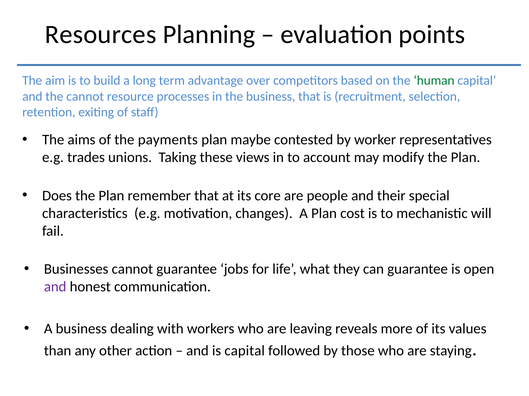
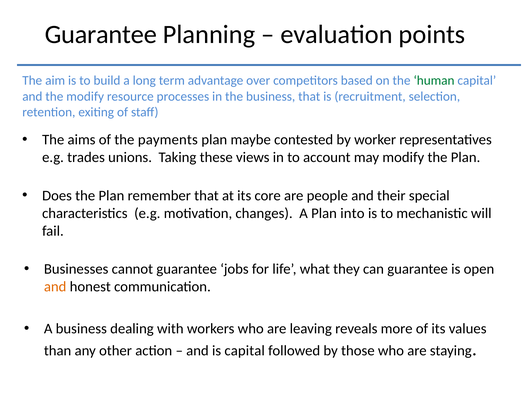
Resources: Resources -> Guarantee (101, 34)
the cannot: cannot -> modify (85, 97)
cost: cost -> into (352, 214)
and colour: purple -> orange (55, 287)
